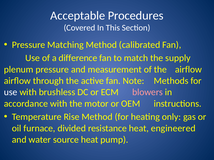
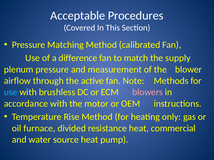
the airflow: airflow -> blower (189, 70)
use colour: white -> light blue (11, 92)
engineered: engineered -> commercial (173, 129)
